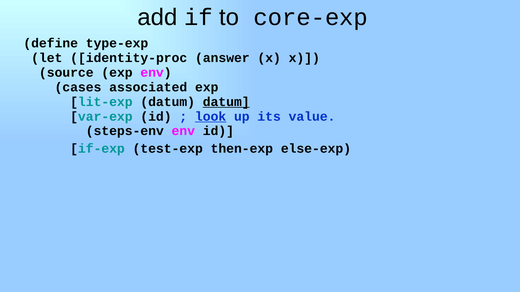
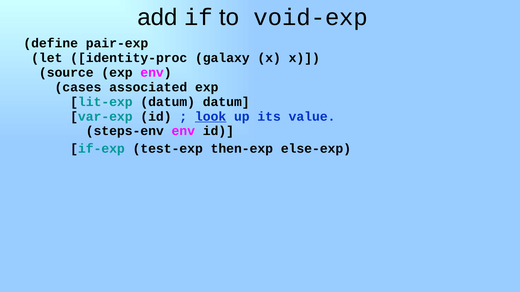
core-exp: core-exp -> void-exp (311, 17)
type-exp: type-exp -> pair-exp (117, 43)
answer: answer -> galaxy (222, 58)
datum underline: present -> none (226, 102)
